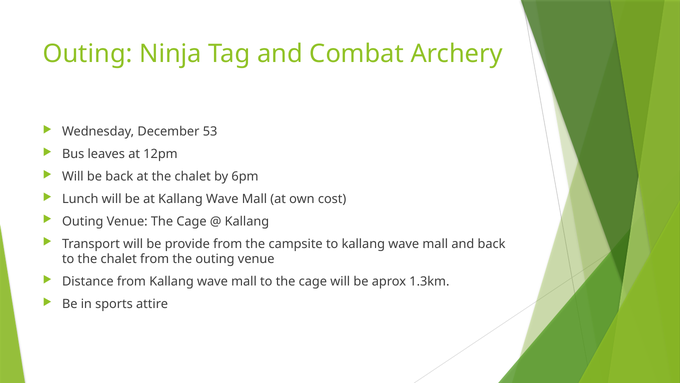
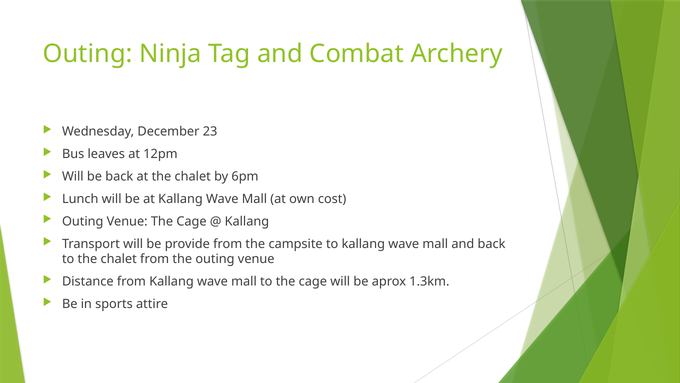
53: 53 -> 23 (210, 132)
